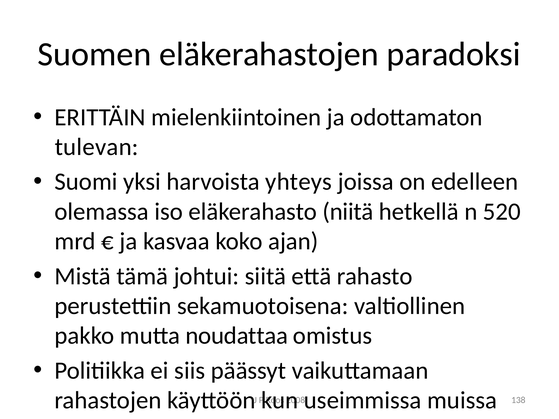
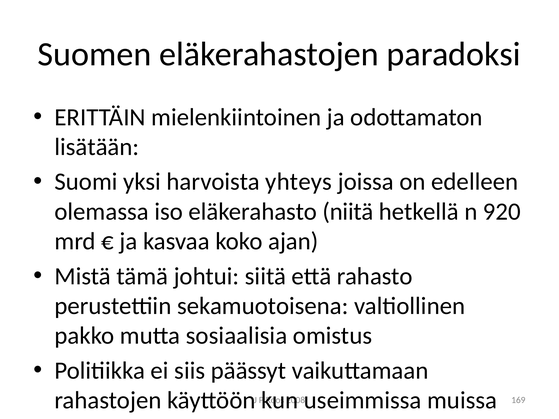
tulevan: tulevan -> lisätään (97, 147)
520: 520 -> 920 (502, 212)
noudattaa: noudattaa -> sosiaalisia (237, 336)
138: 138 -> 169 (518, 400)
